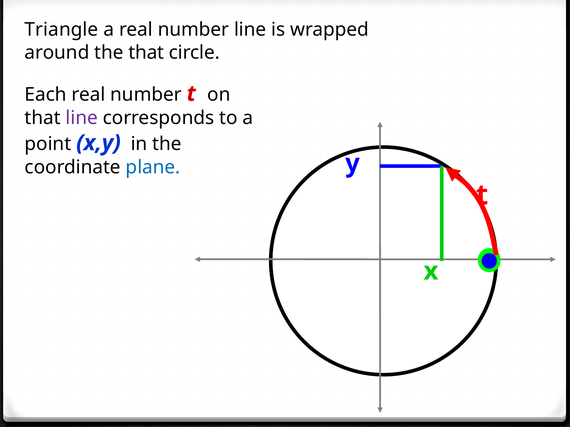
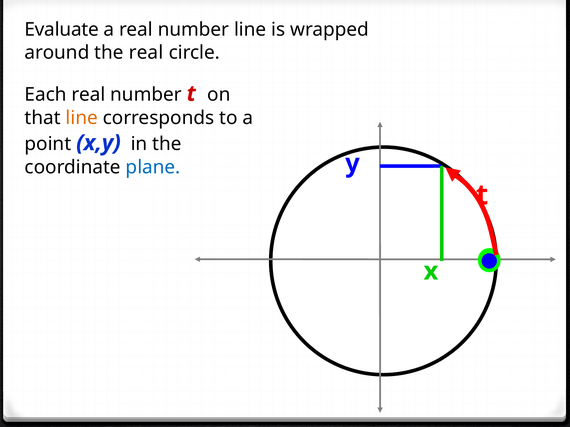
Triangle: Triangle -> Evaluate (62, 30)
the that: that -> real (146, 53)
line colour: purple -> orange (82, 118)
